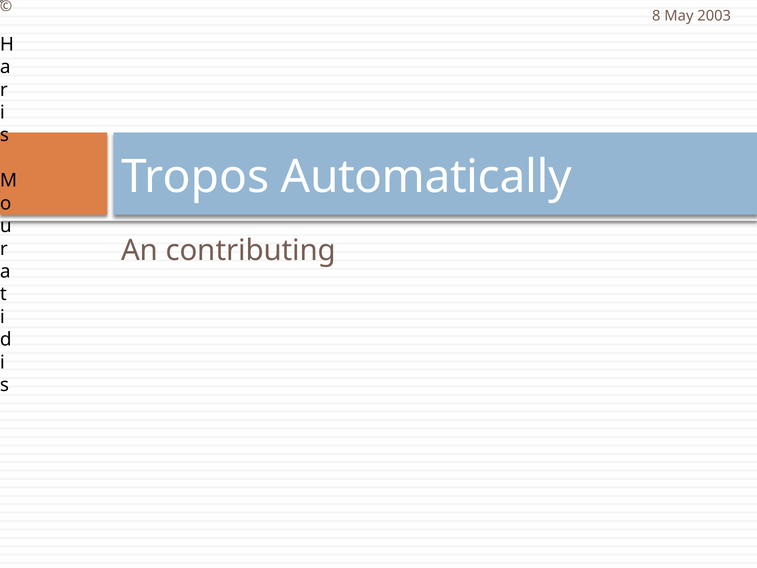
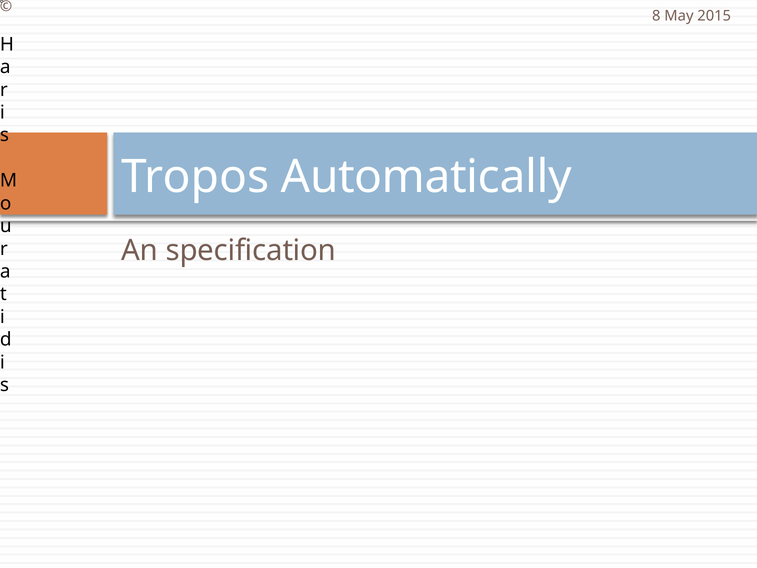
2003: 2003 -> 2015 (714, 16)
contributing: contributing -> specification (251, 251)
